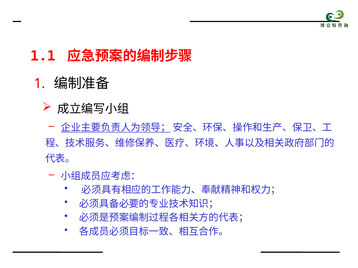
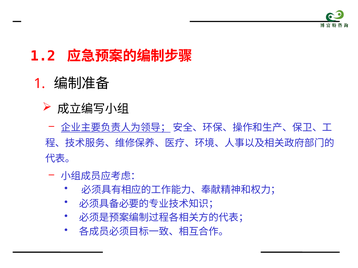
1.1: 1.1 -> 1.2 (43, 56)
